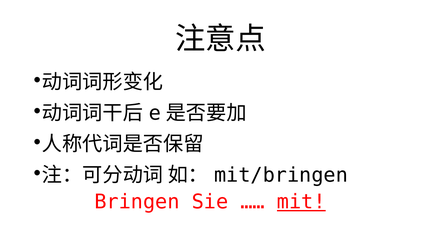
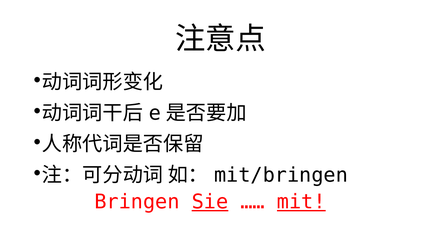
Sie underline: none -> present (210, 202)
